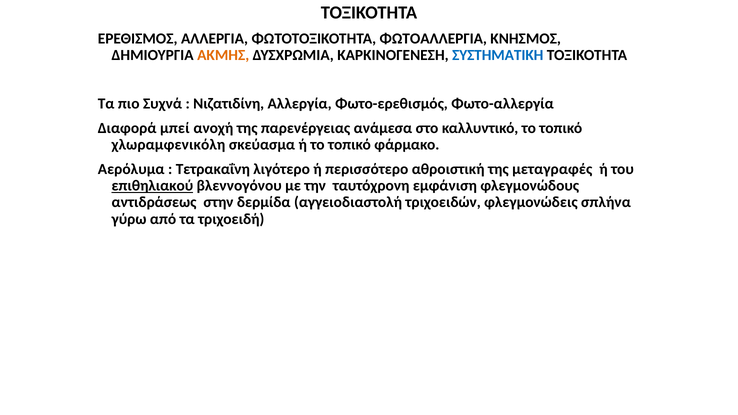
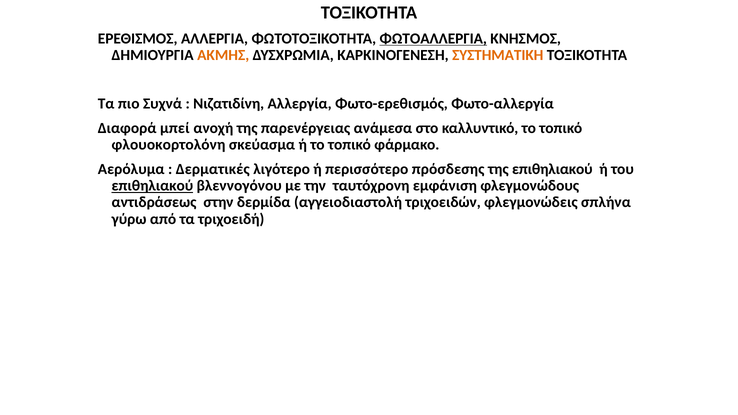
ΦΩΤΟΑΛΛΕΡΓΙΑ underline: none -> present (433, 39)
ΣΥΣΤΗΜΑΤΙΚΗ colour: blue -> orange (498, 55)
χλωραμφενικόλη: χλωραμφενικόλη -> φλουοκορτολόνη (168, 145)
Τετρακαΐνη: Τετρακαΐνη -> Δερματικές (213, 169)
αθροιστική: αθροιστική -> πρόσδεσης (448, 169)
της μεταγραφές: μεταγραφές -> επιθηλιακού (552, 169)
